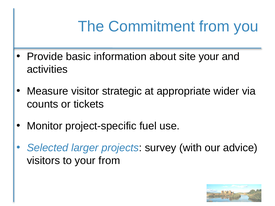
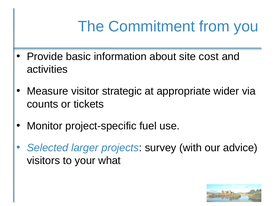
site your: your -> cost (209, 57)
your from: from -> what (110, 161)
